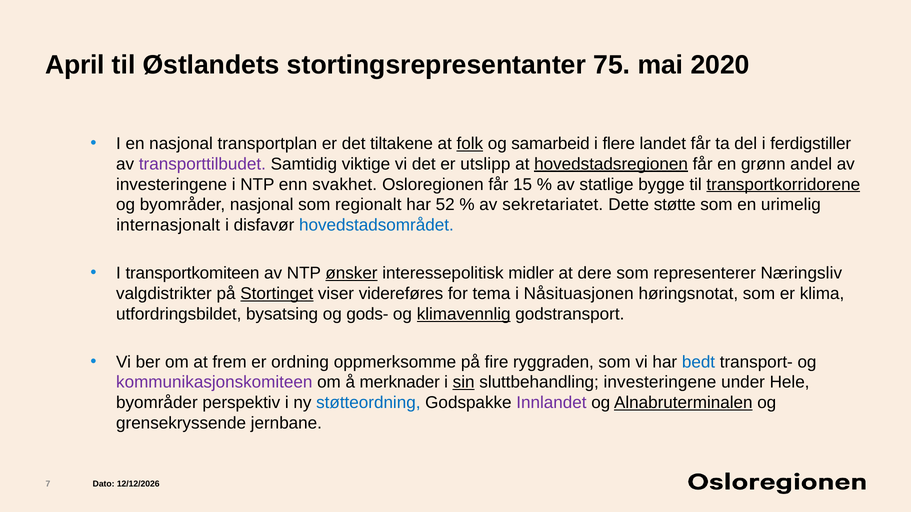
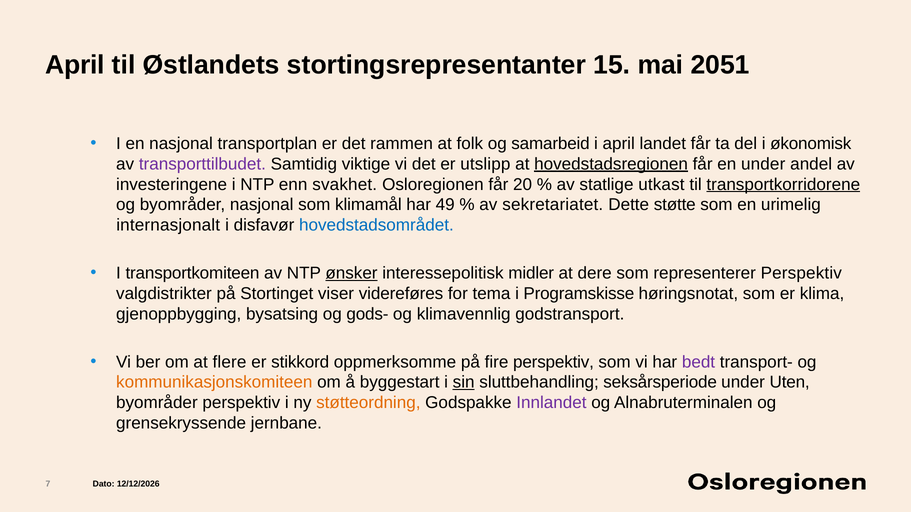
75: 75 -> 15 (612, 65)
2020: 2020 -> 2051 (720, 65)
tiltakene: tiltakene -> rammen (402, 144)
folk underline: present -> none (470, 144)
i flere: flere -> april (619, 144)
ferdigstiller: ferdigstiller -> økonomisk (811, 144)
en grønn: grønn -> under (763, 164)
15: 15 -> 20 (523, 185)
bygge: bygge -> utkast (661, 185)
regionalt: regionalt -> klimamål (368, 205)
52: 52 -> 49 (445, 205)
representerer Næringsliv: Næringsliv -> Perspektiv (801, 273)
Stortinget underline: present -> none (277, 294)
Nåsituasjonen: Nåsituasjonen -> Programskisse (579, 294)
utfordringsbildet: utfordringsbildet -> gjenoppbygging (179, 314)
klimavennlig underline: present -> none (464, 314)
frem: frem -> flere (229, 362)
ordning: ordning -> stikkord (300, 362)
fire ryggraden: ryggraden -> perspektiv (554, 362)
bedt colour: blue -> purple (699, 362)
kommunikasjonskomiteen colour: purple -> orange (214, 383)
merknader: merknader -> byggestart (400, 383)
sluttbehandling investeringene: investeringene -> seksårsperiode (660, 383)
Hele: Hele -> Uten (790, 383)
støtteordning colour: blue -> orange (368, 403)
Alnabruterminalen underline: present -> none (683, 403)
